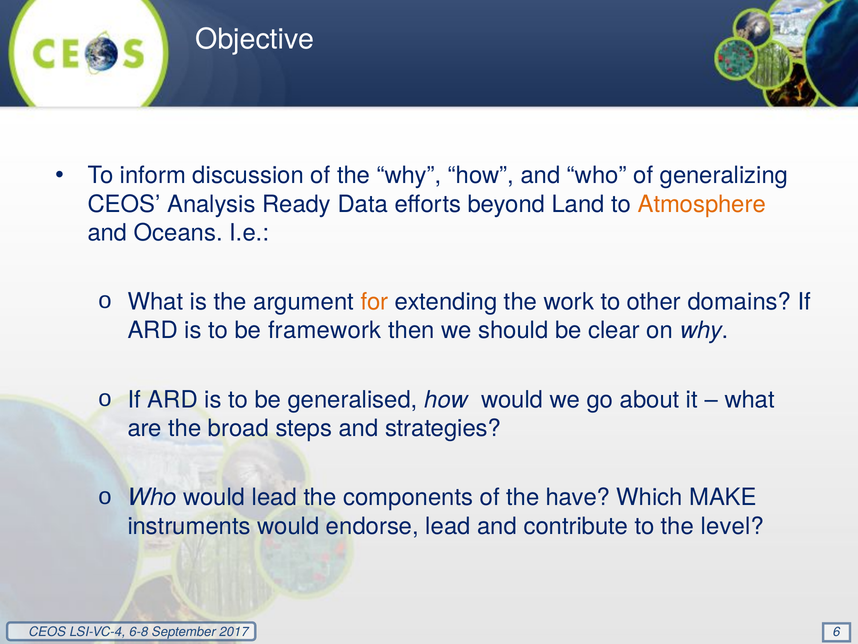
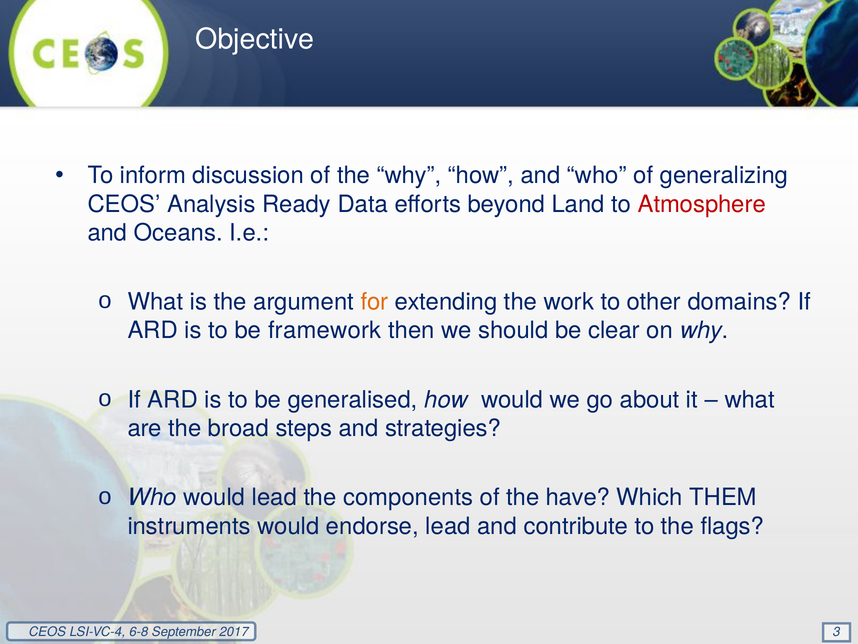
Atmosphere colour: orange -> red (702, 204)
MAKE: MAKE -> THEM (723, 497)
level: level -> flags (732, 526)
6: 6 -> 3 (837, 632)
